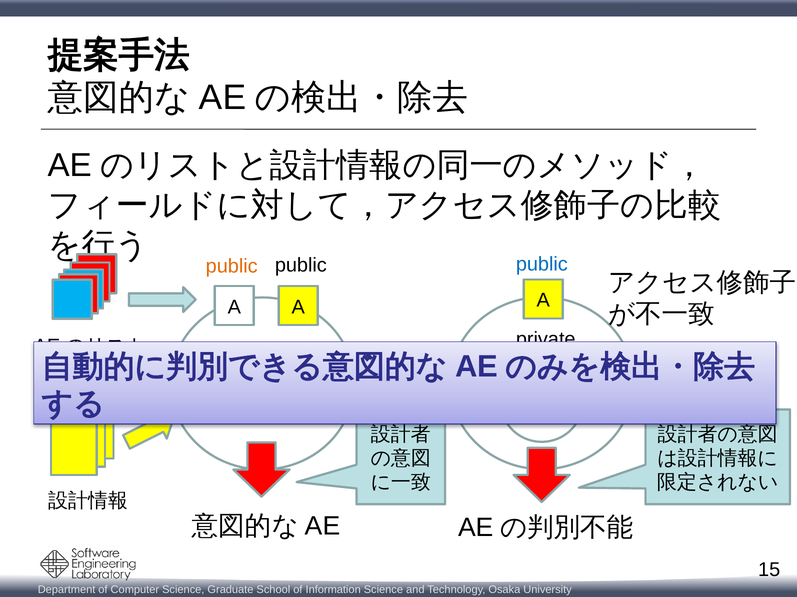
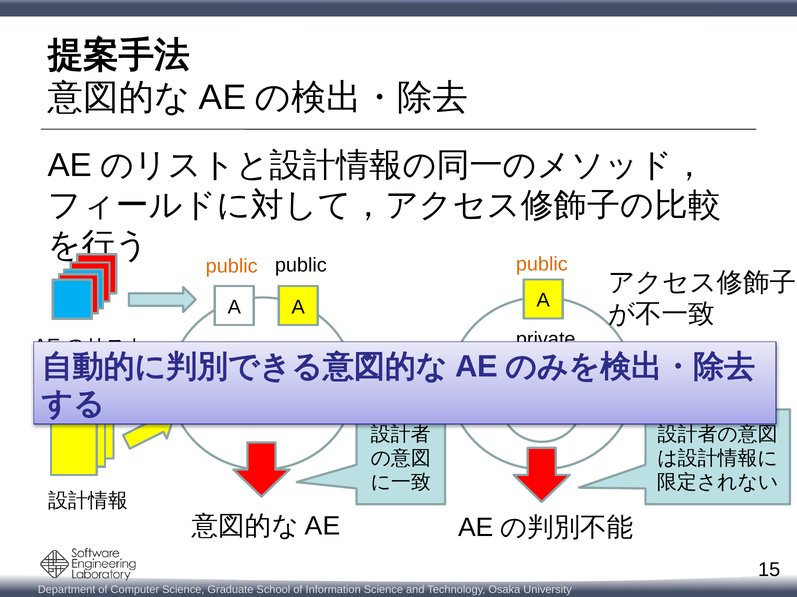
public colour: blue -> orange (542, 264)
